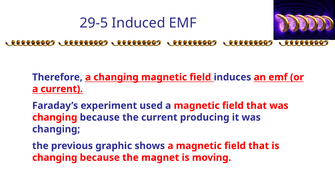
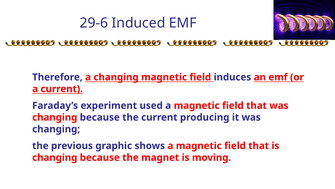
29-5: 29-5 -> 29-6 (94, 23)
